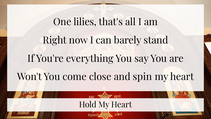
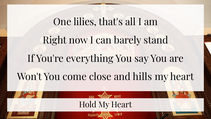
spin: spin -> hills (142, 77)
